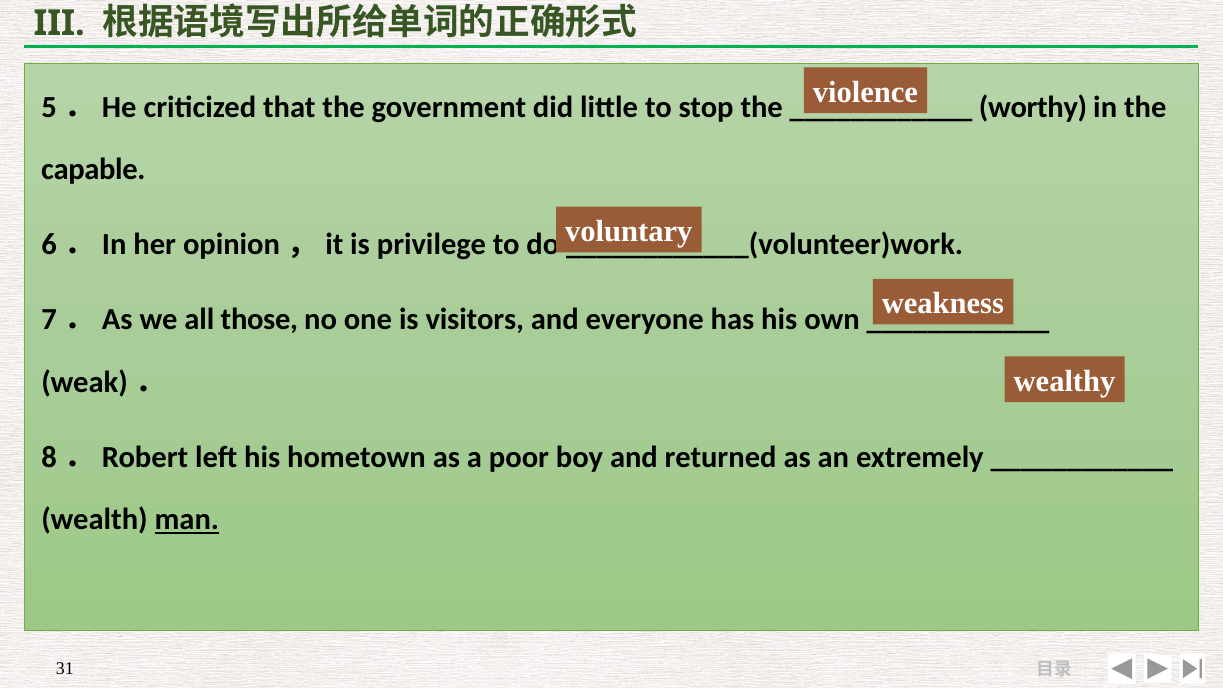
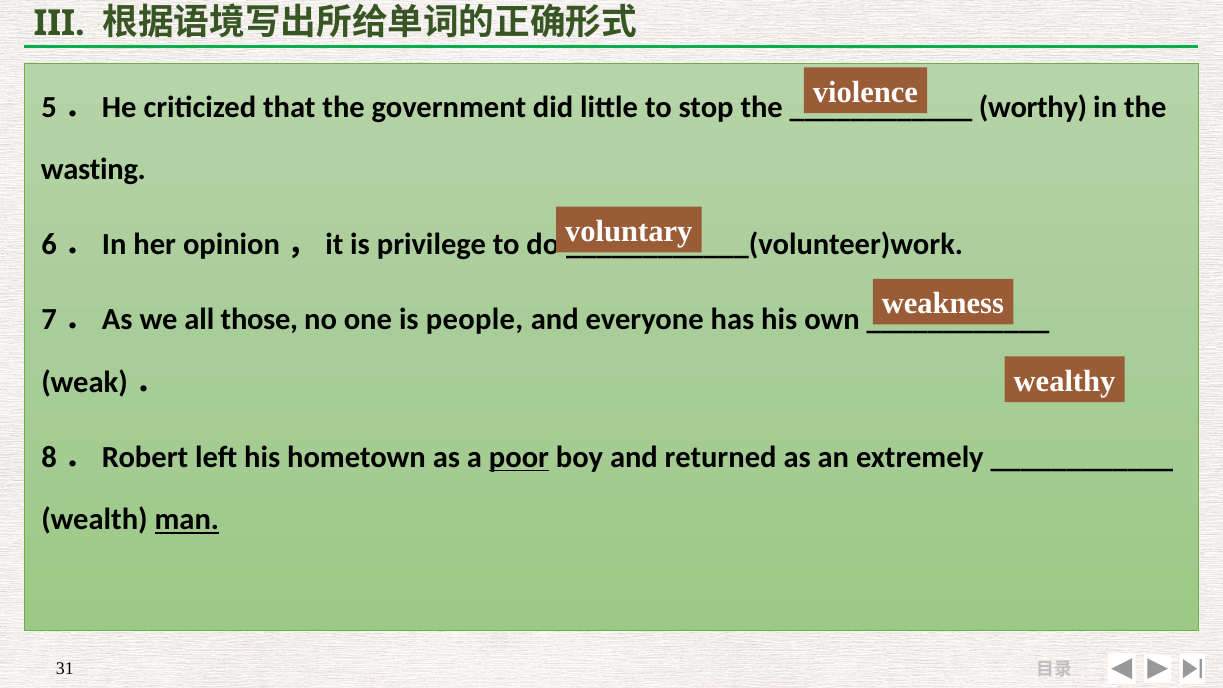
capable: capable -> wasting (93, 170)
visitors: visitors -> people (475, 320)
poor underline: none -> present (519, 457)
